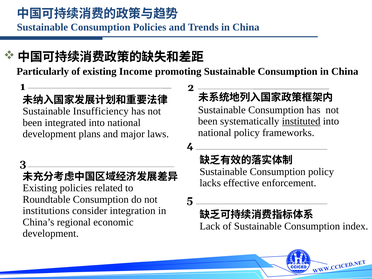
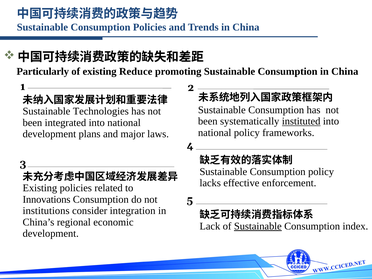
Income: Income -> Reduce (136, 72)
Insufficiency: Insufficiency -> Technologies (101, 111)
Roundtable: Roundtable -> Innovations (47, 199)
Sustainable underline: none -> present (258, 226)
